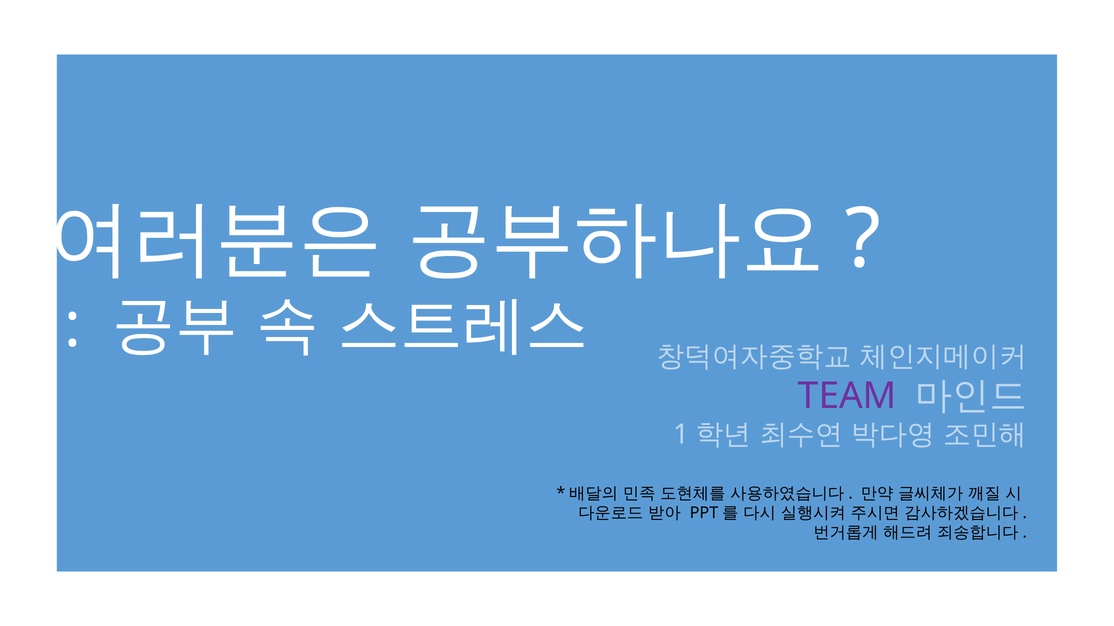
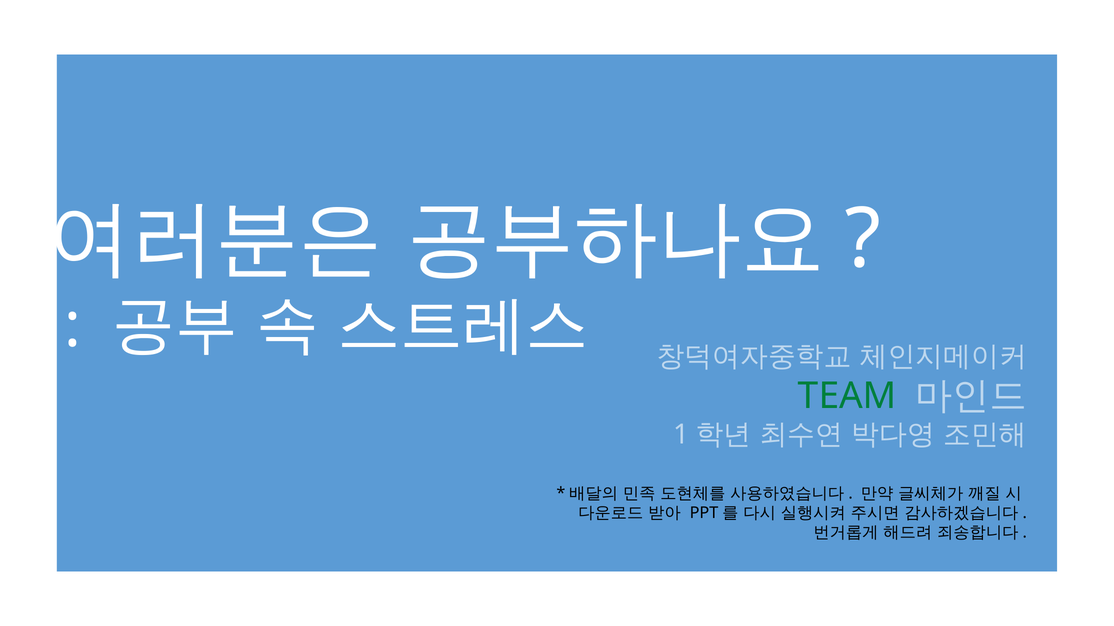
TEAM colour: purple -> green (847, 396)
